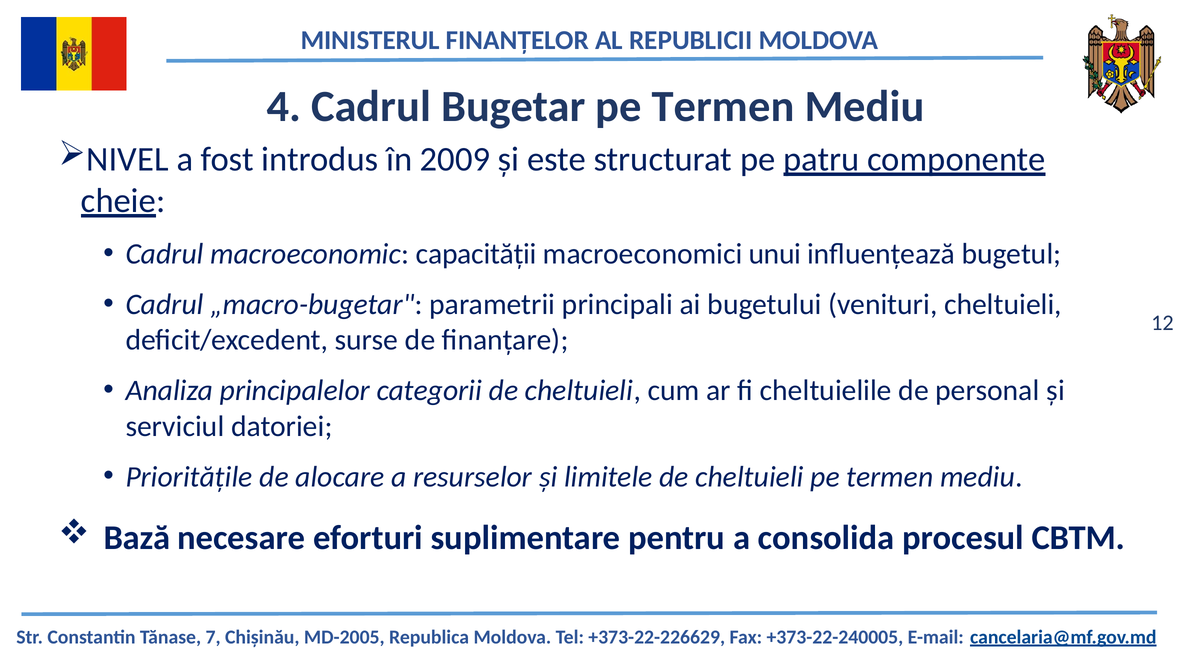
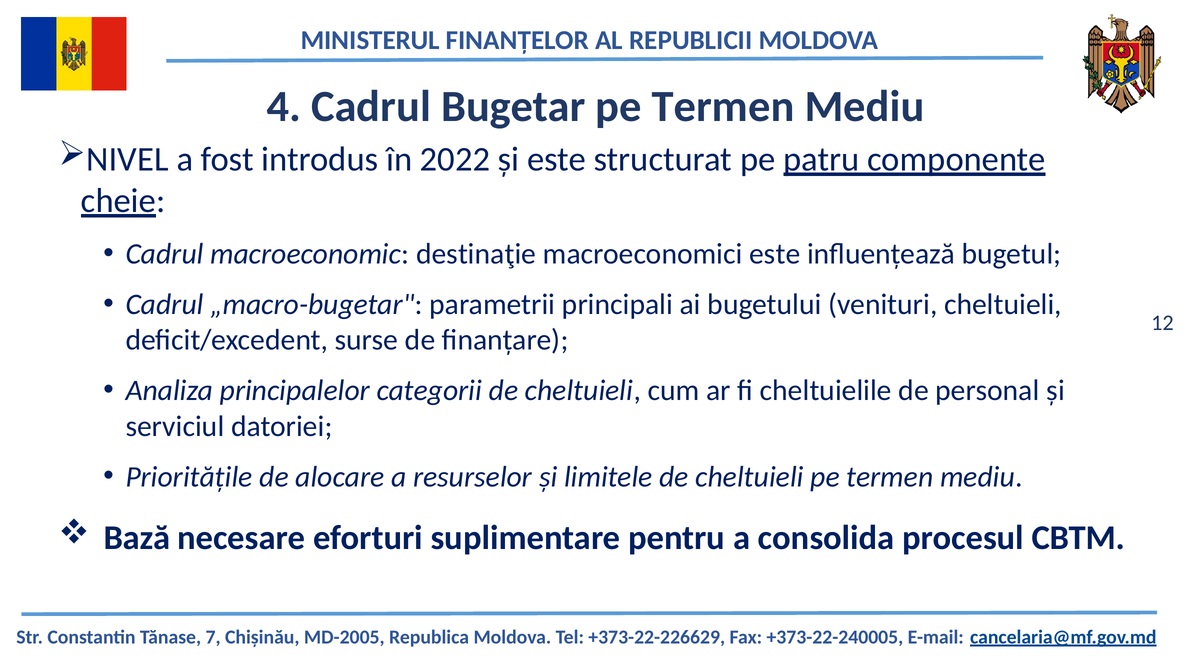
2009: 2009 -> 2022 (455, 159)
capacității: capacității -> destinaţie (476, 254)
macroeconomici unui: unui -> este (775, 254)
